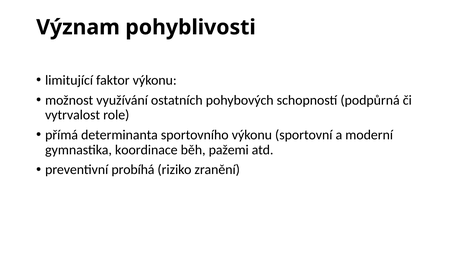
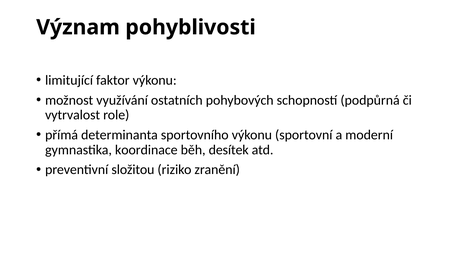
pažemi: pažemi -> desítek (229, 150)
probíhá: probíhá -> složitou (133, 170)
